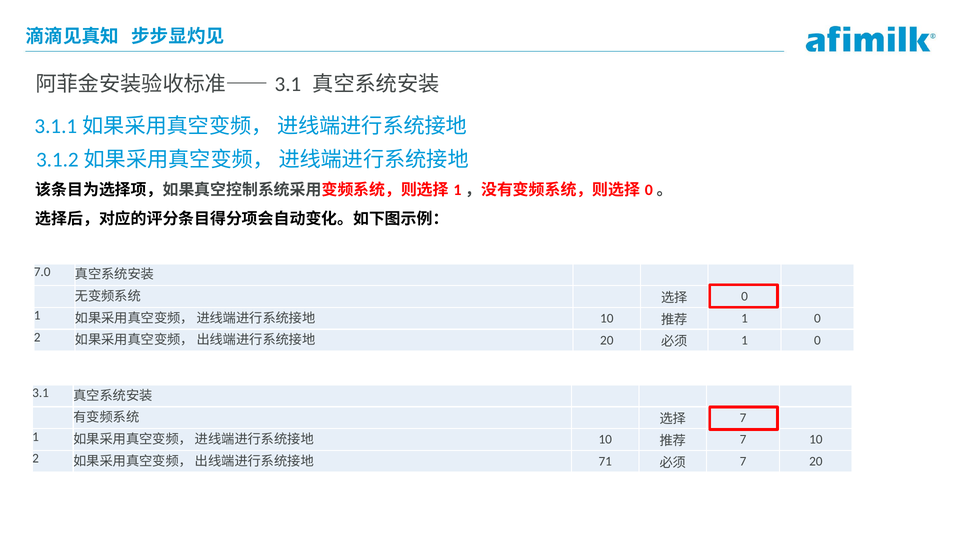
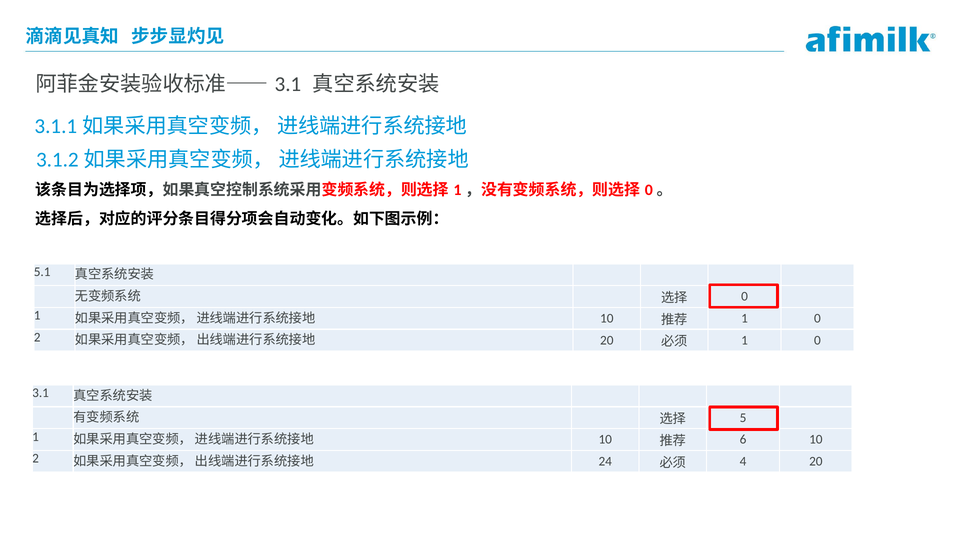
7.0: 7.0 -> 5.1 (42, 272)
7: 7 -> 5 (743, 418)
7: 7 -> 6 (743, 440)
71: 71 -> 24 (605, 462)
7: 7 -> 4 (743, 462)
